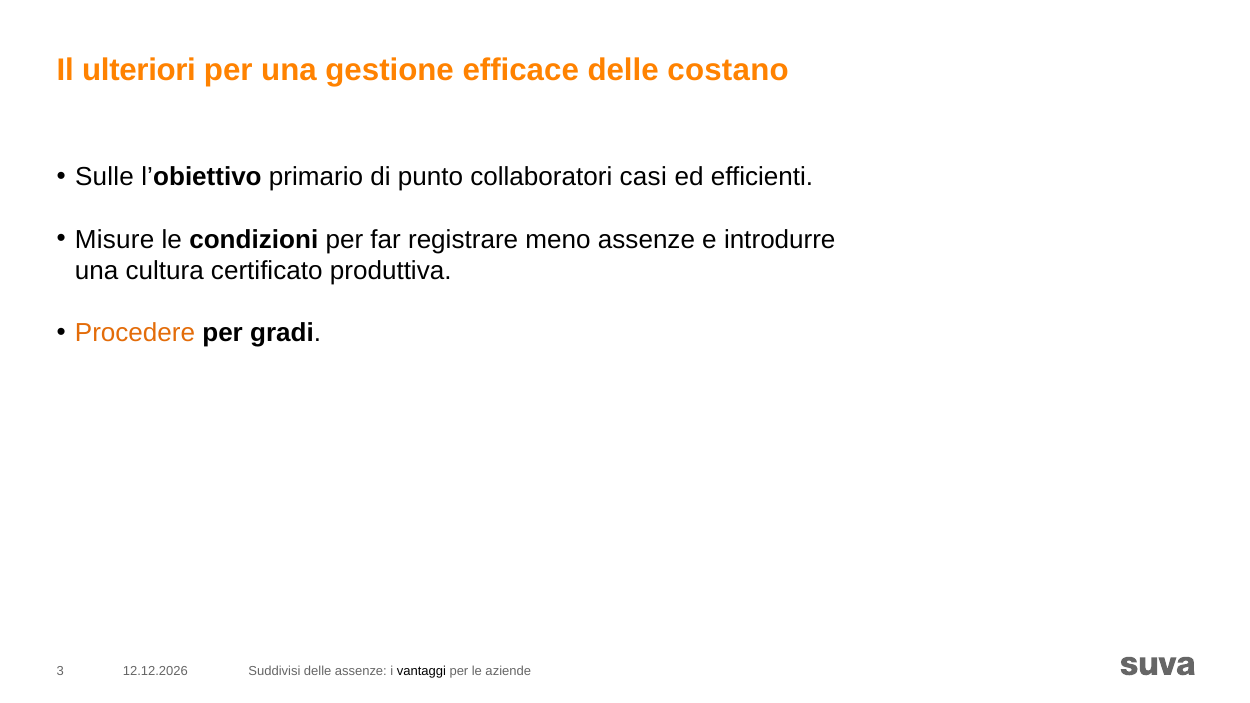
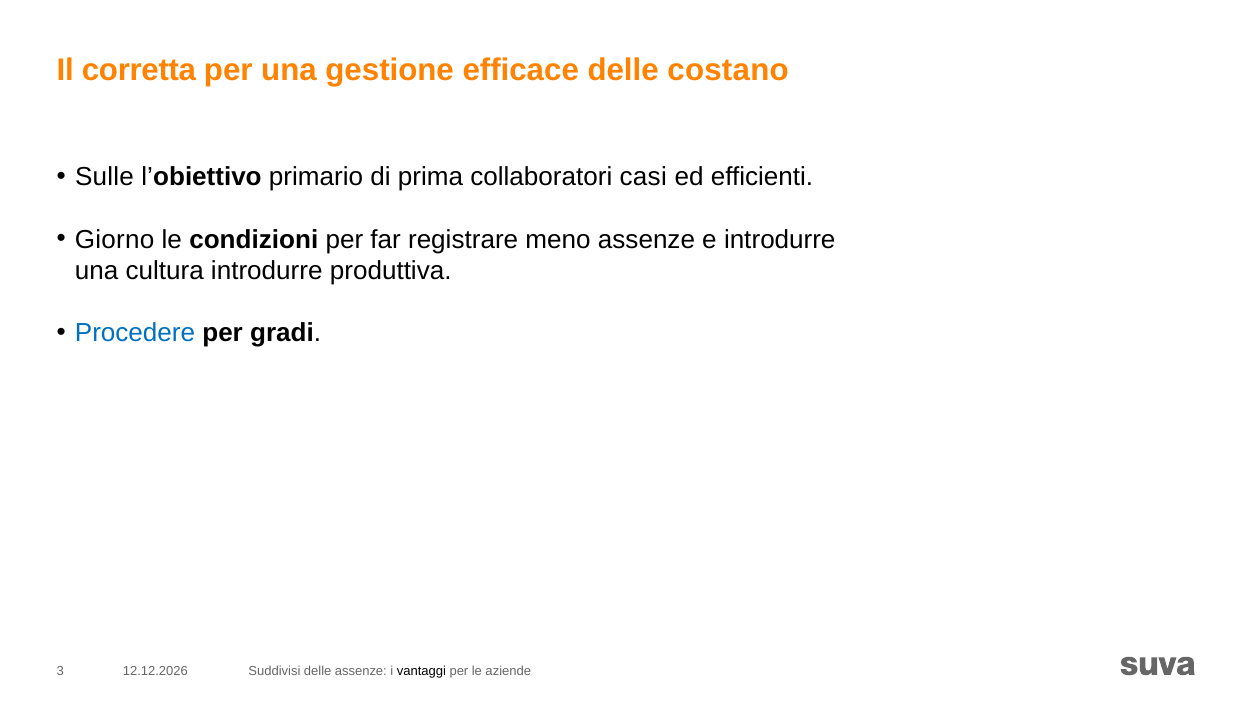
ulteriori: ulteriori -> corretta (139, 70)
punto: punto -> prima (430, 177)
Misure: Misure -> Giorno (115, 240)
cultura certificato: certificato -> introdurre (267, 271)
Procedere colour: orange -> blue (135, 333)
